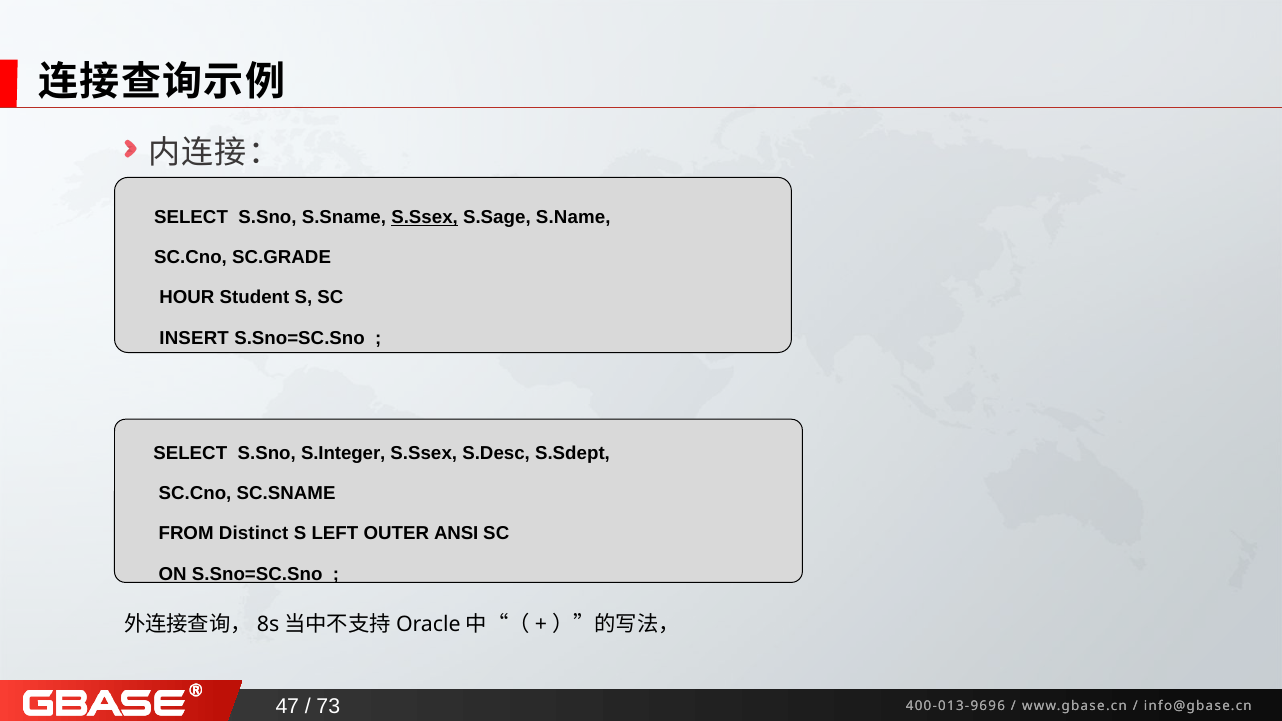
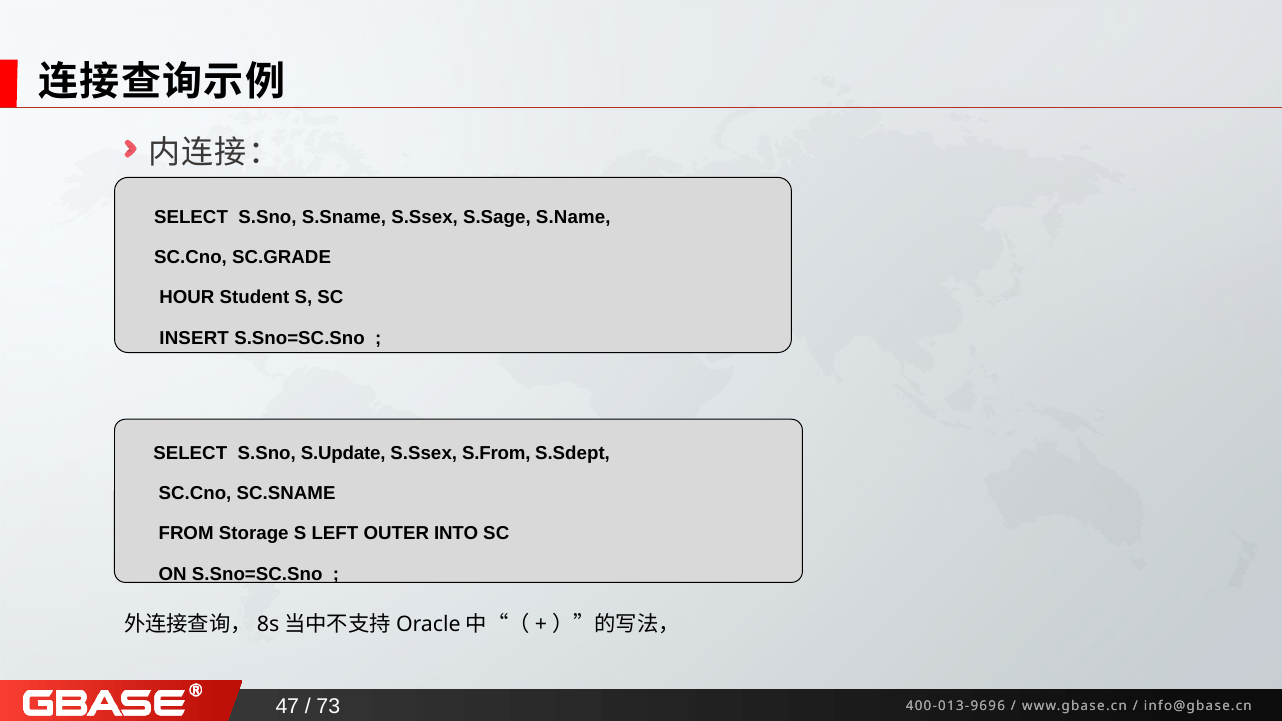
S.Ssex underline: present -> none (425, 217)
S.Integer: S.Integer -> S.Update (343, 453)
S.Desc: S.Desc -> S.From (496, 453)
Distinct: Distinct -> Storage (254, 534)
ANSI: ANSI -> INTO (456, 534)
